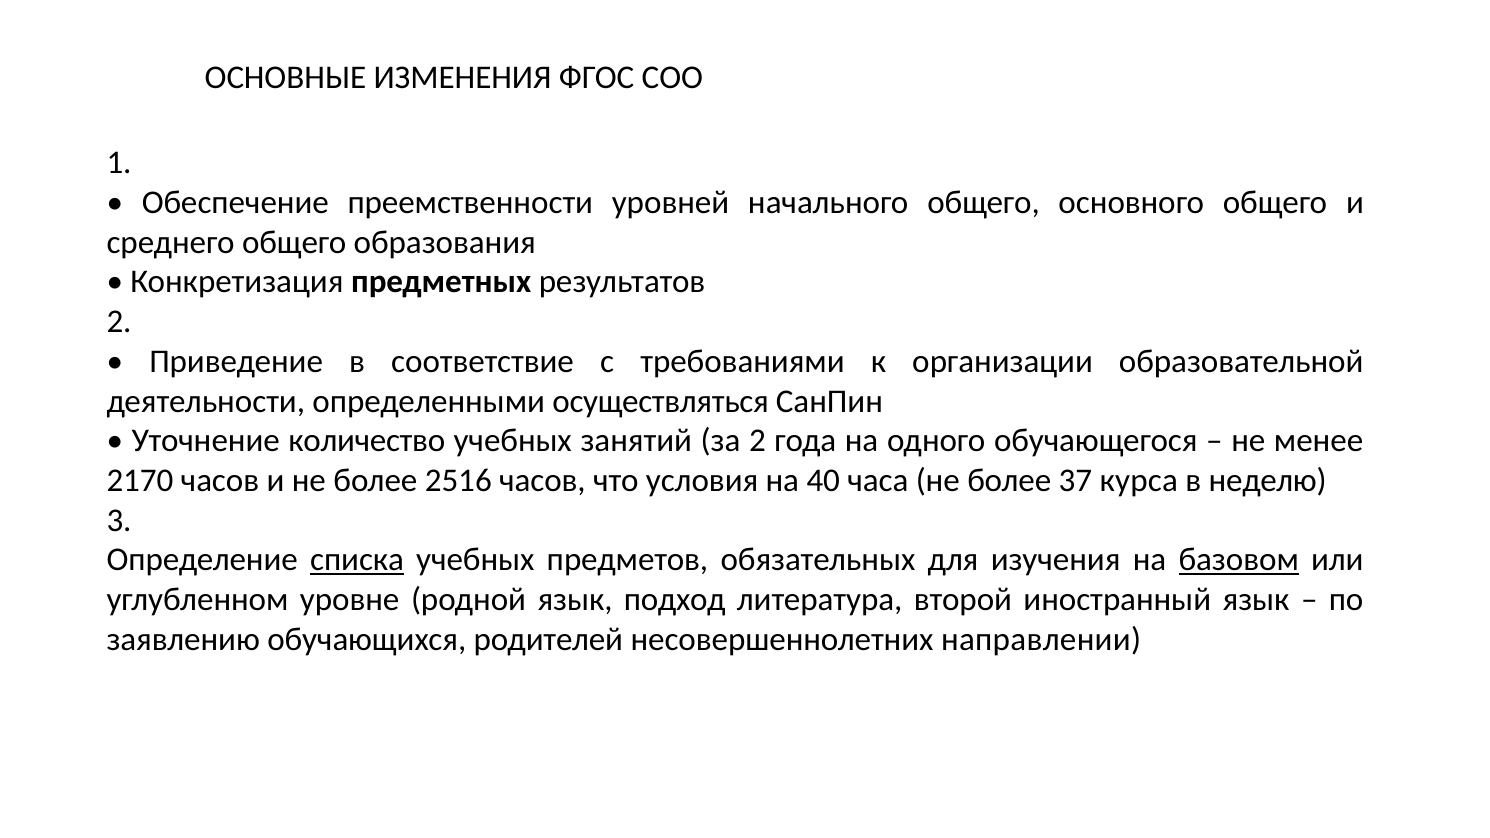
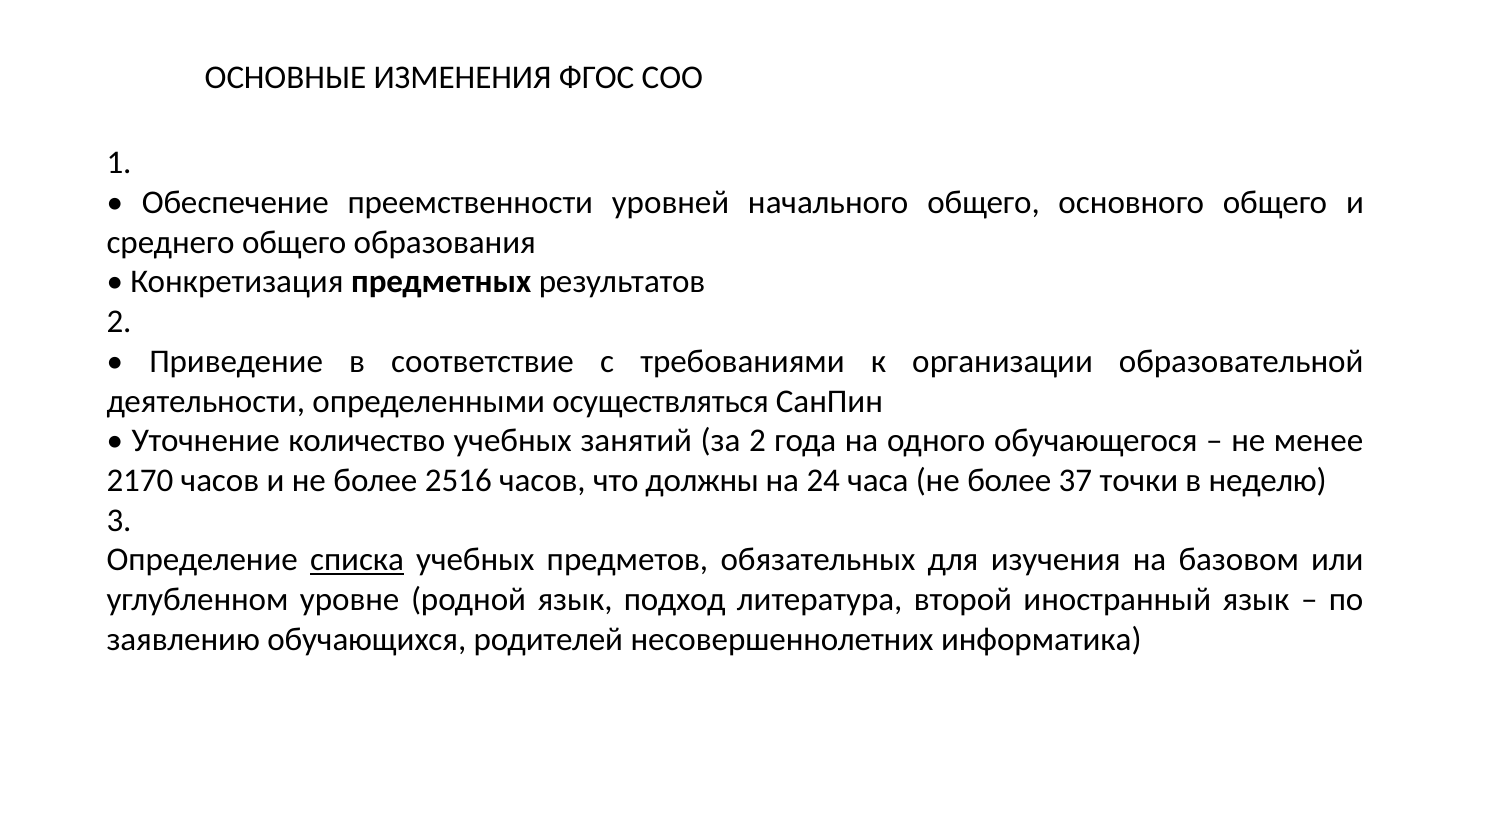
условия: условия -> должны (702, 481)
40: 40 -> 24 (823, 481)
курса: курса -> точки (1139, 481)
базовом underline: present -> none (1239, 560)
направлении: направлении -> информатика (1041, 640)
